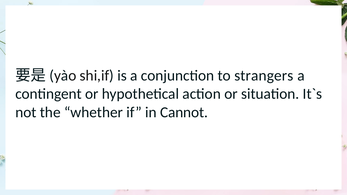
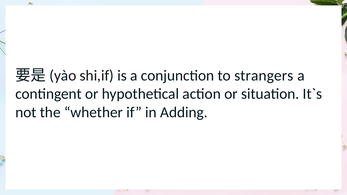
Cannot: Cannot -> Adding (184, 112)
